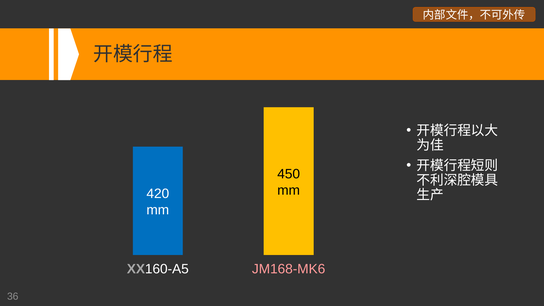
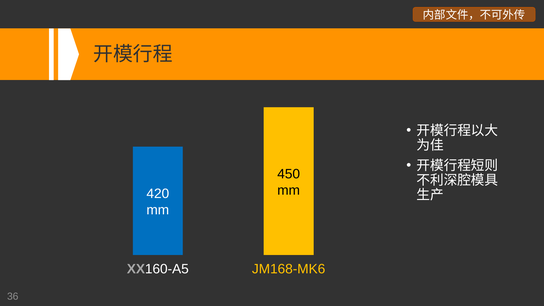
JM168-MK6 colour: pink -> yellow (289, 269)
